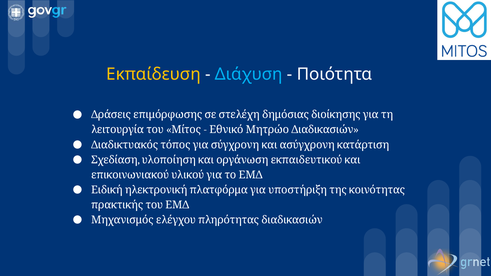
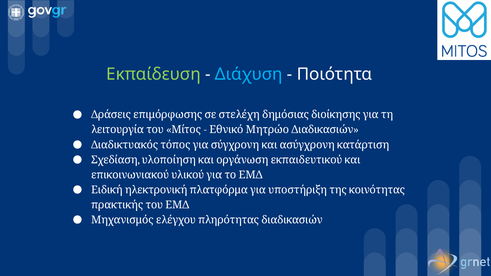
Εκπαίδευση colour: yellow -> light green (154, 74)
